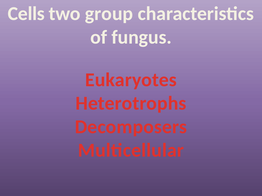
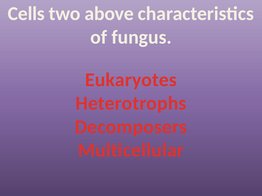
group: group -> above (109, 14)
